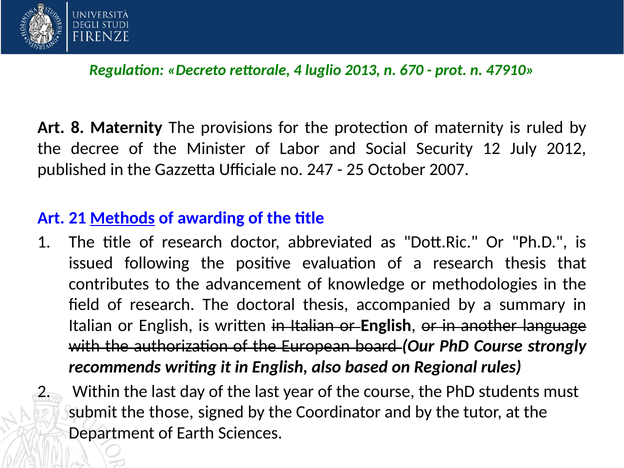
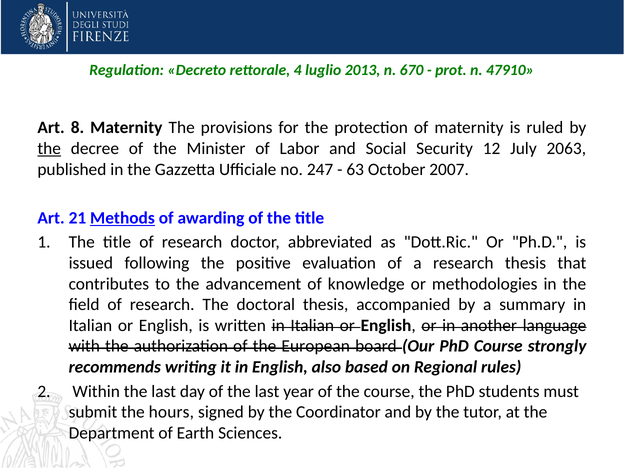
the underline: none -> present (49, 149)
2012: 2012 -> 2063 (566, 149)
25: 25 -> 63 (355, 169)
those: those -> hours (171, 412)
